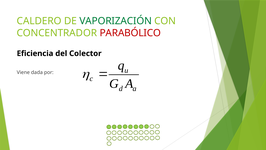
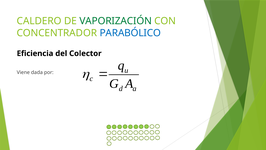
PARABÓLICO colour: red -> blue (130, 33)
